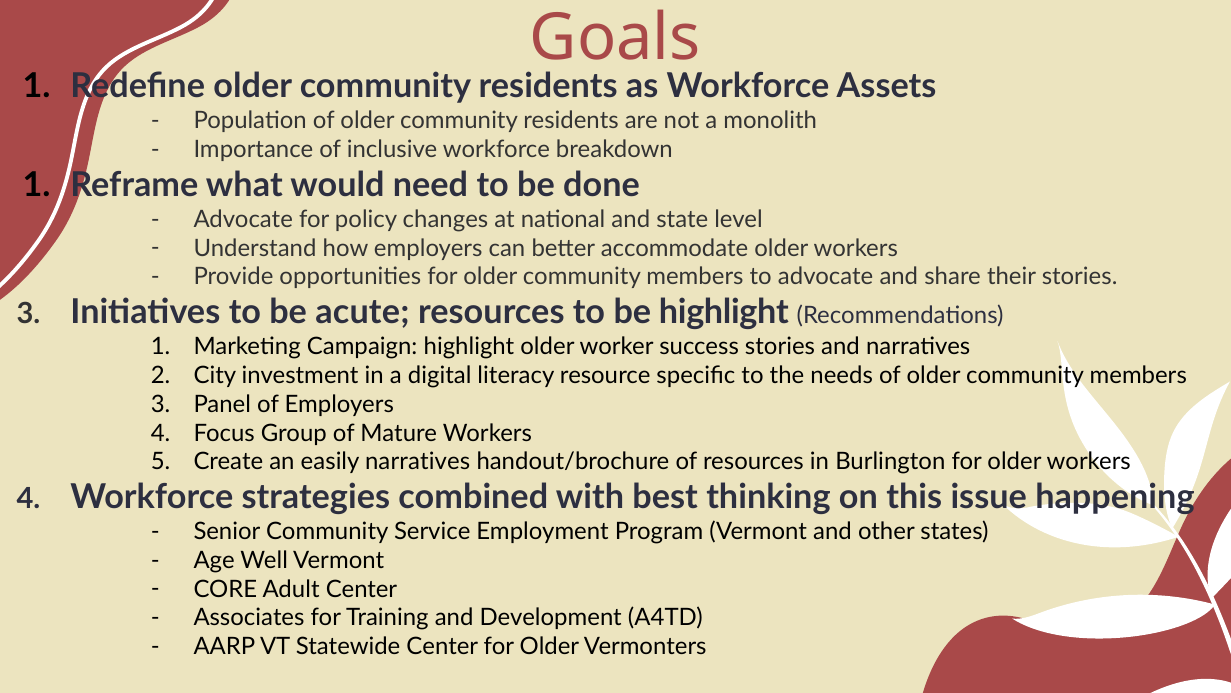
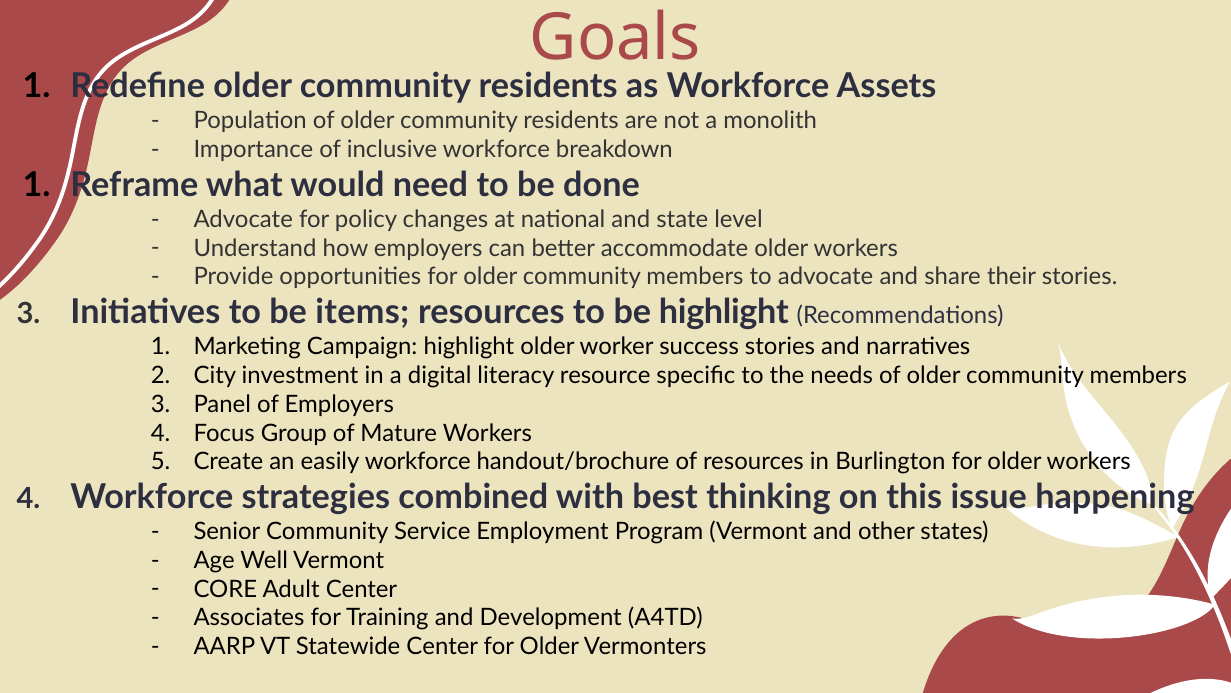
acute: acute -> items (362, 312)
easily narratives: narratives -> workforce (418, 462)
